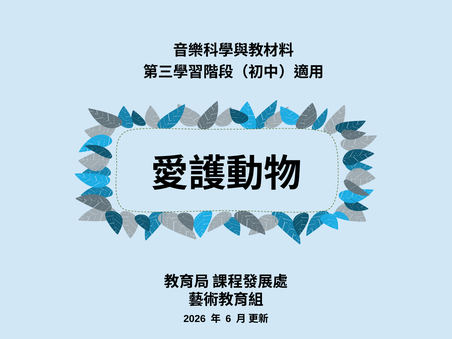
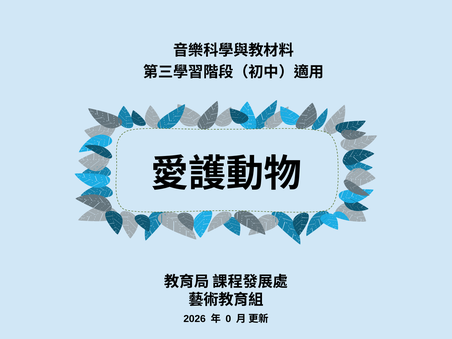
6: 6 -> 0 (228, 319)
